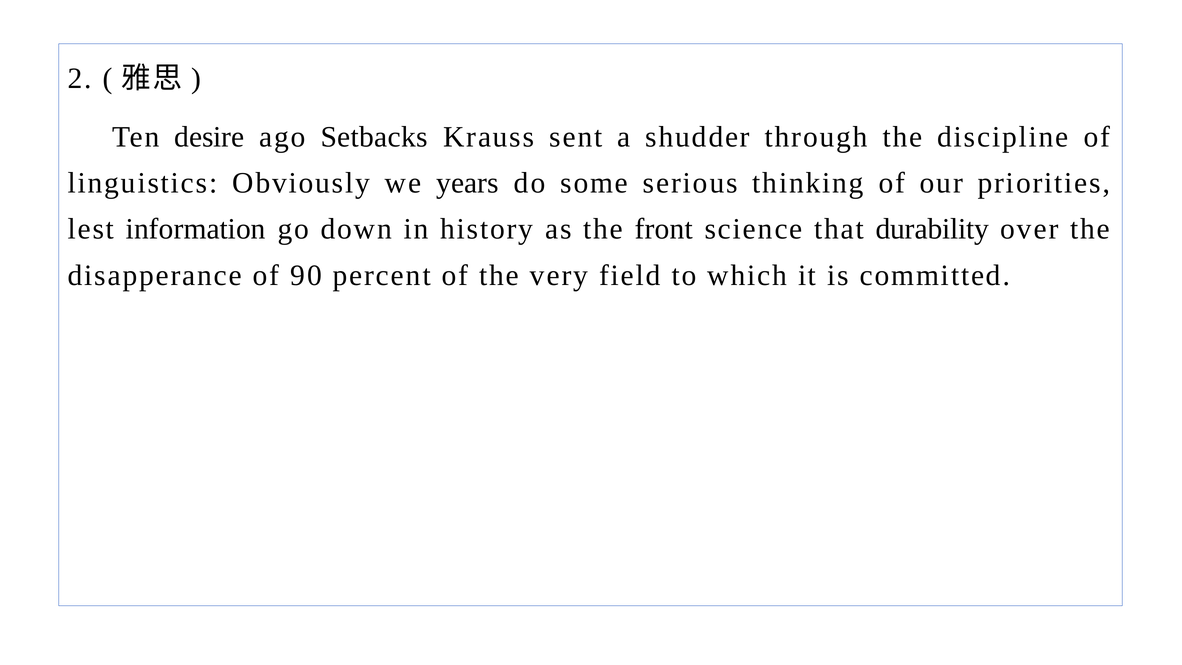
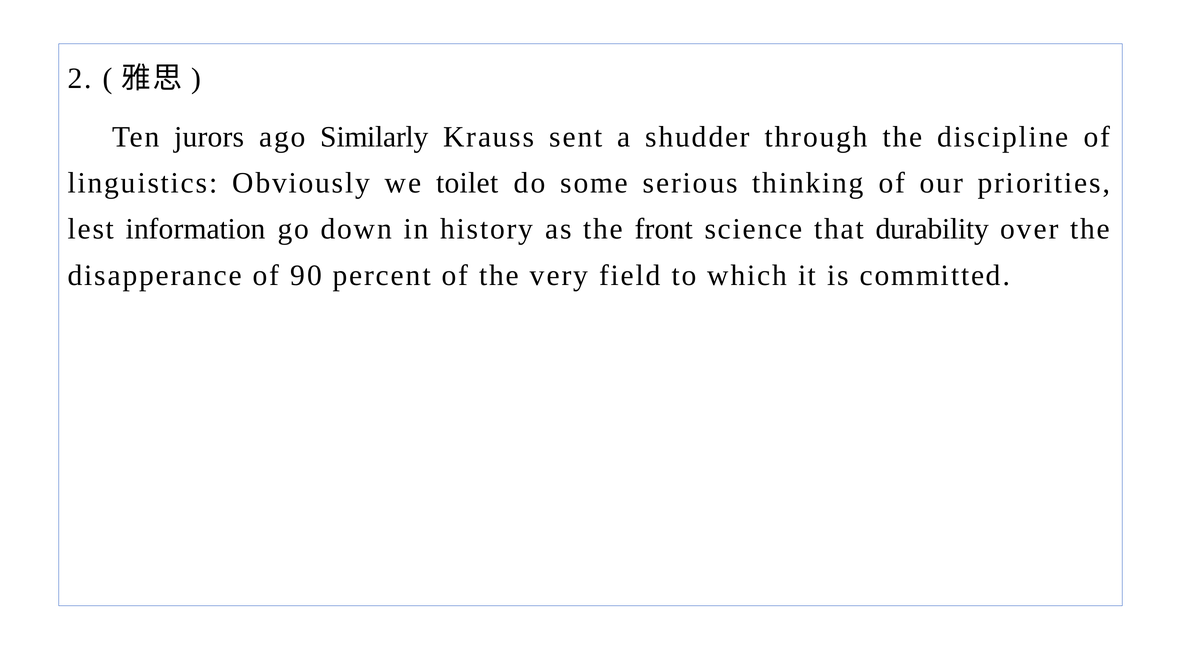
desire: desire -> jurors (209, 137)
Setbacks: Setbacks -> Similarly (374, 137)
years: years -> toilet (467, 183)
